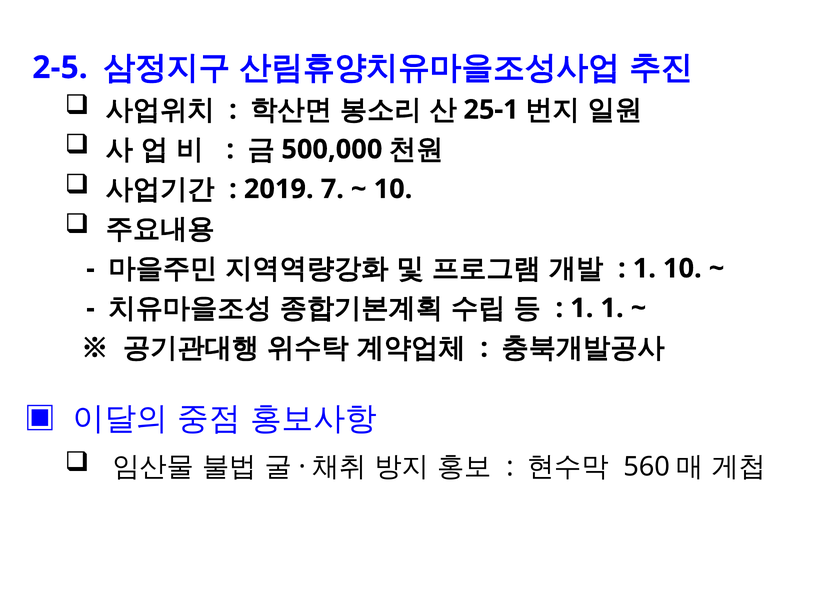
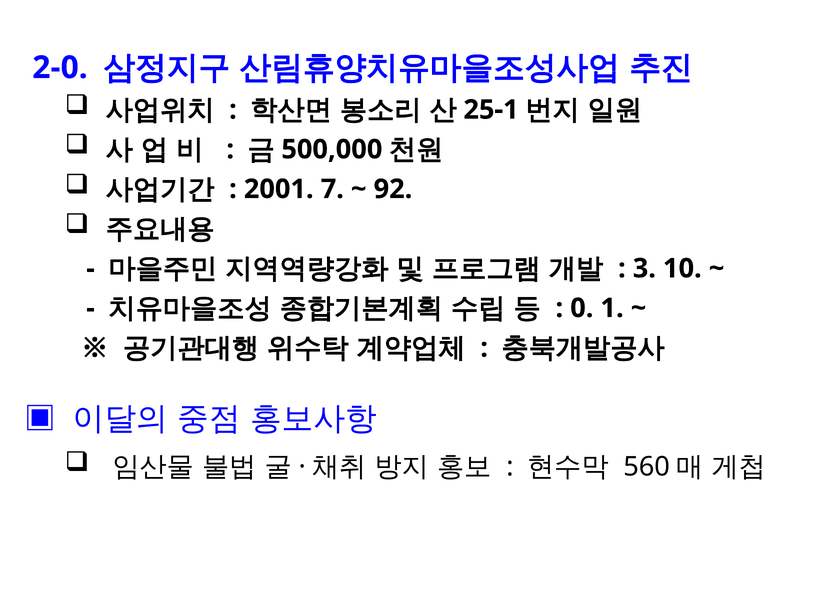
2-5: 2-5 -> 2-0 (60, 68)
2019: 2019 -> 2001 (279, 189)
10: 10 -> 92 (393, 189)
1: 1 -> 3 (644, 268)
1: 1 -> 0 (582, 308)
